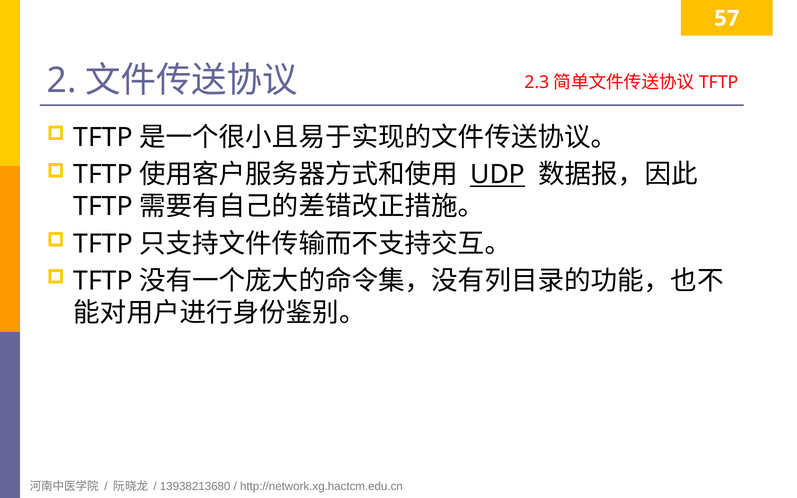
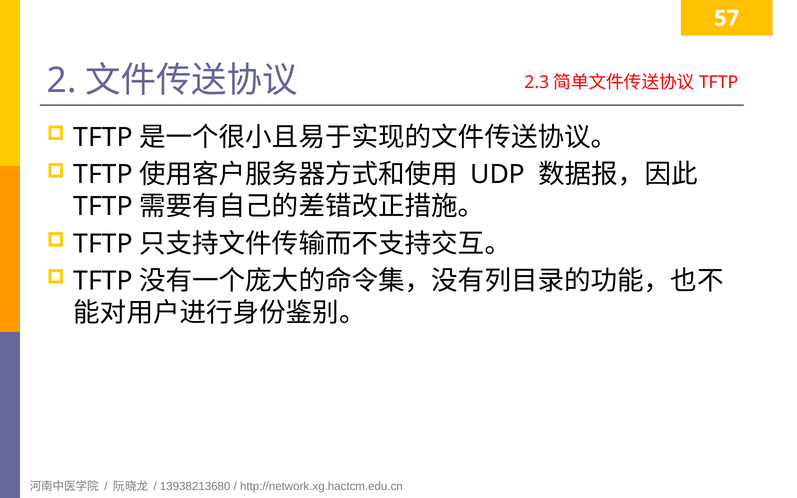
UDP underline: present -> none (498, 175)
